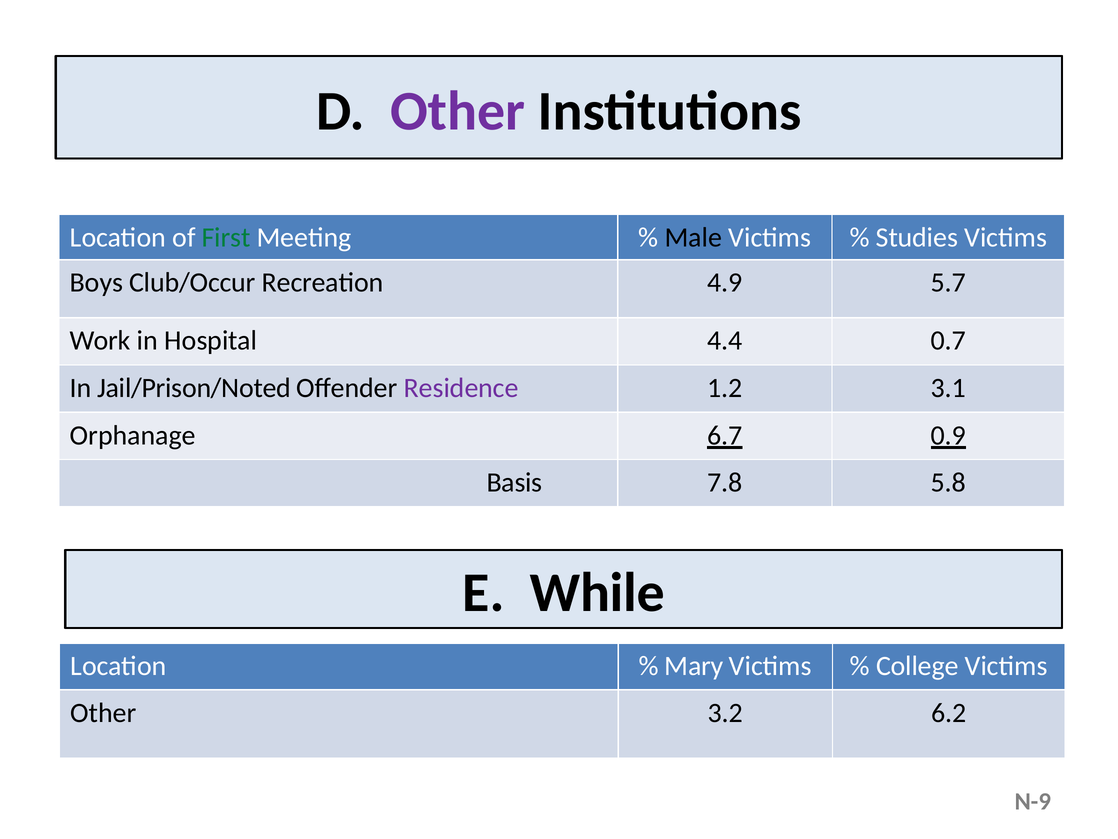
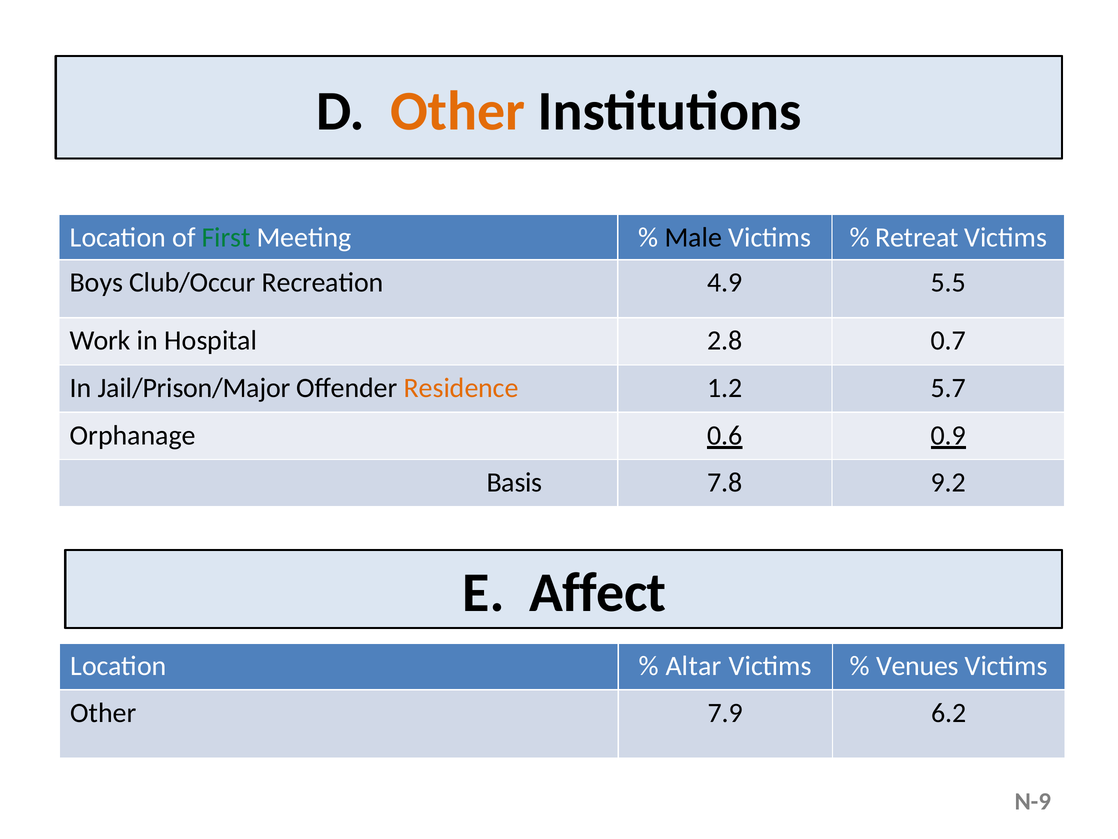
Other colour: purple -> orange (458, 111)
Studies: Studies -> Retreat (917, 237)
5.7: 5.7 -> 5.5 (948, 283)
4.4: 4.4 -> 2.8 (725, 340)
Jail/Prison/Noted: Jail/Prison/Noted -> Jail/Prison/Major (194, 388)
Residence colour: purple -> orange (461, 388)
3.1: 3.1 -> 5.7 (948, 388)
6.7: 6.7 -> 0.6 (725, 435)
5.8: 5.8 -> 9.2 (948, 482)
While: While -> Affect (598, 593)
Mary: Mary -> Altar (694, 666)
College: College -> Venues (917, 666)
3.2: 3.2 -> 7.9 (725, 712)
